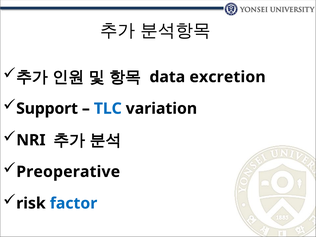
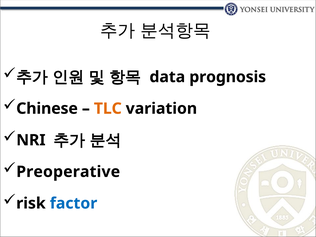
excretion: excretion -> prognosis (228, 77)
Support: Support -> Chinese (47, 109)
TLC colour: blue -> orange (108, 109)
